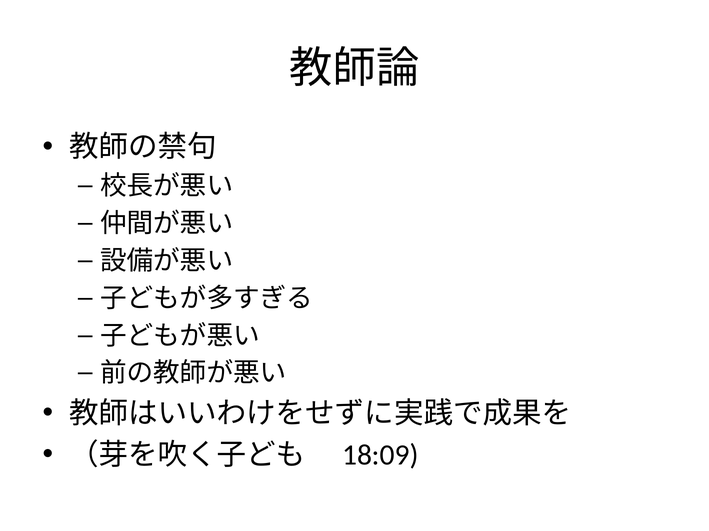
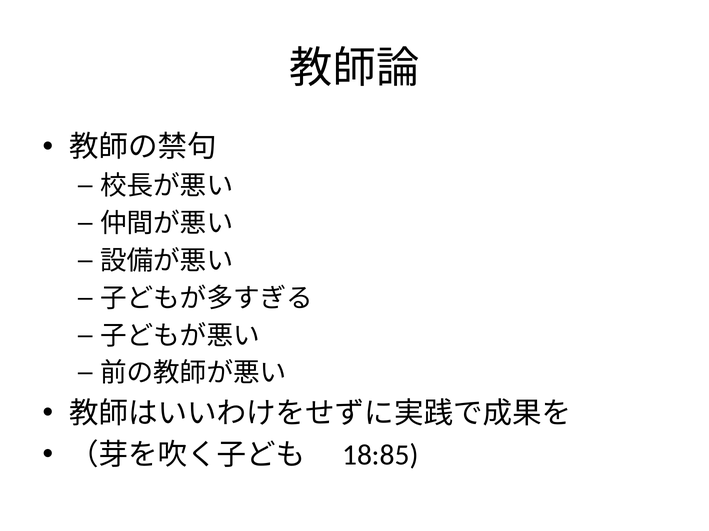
18:09: 18:09 -> 18:85 (380, 456)
